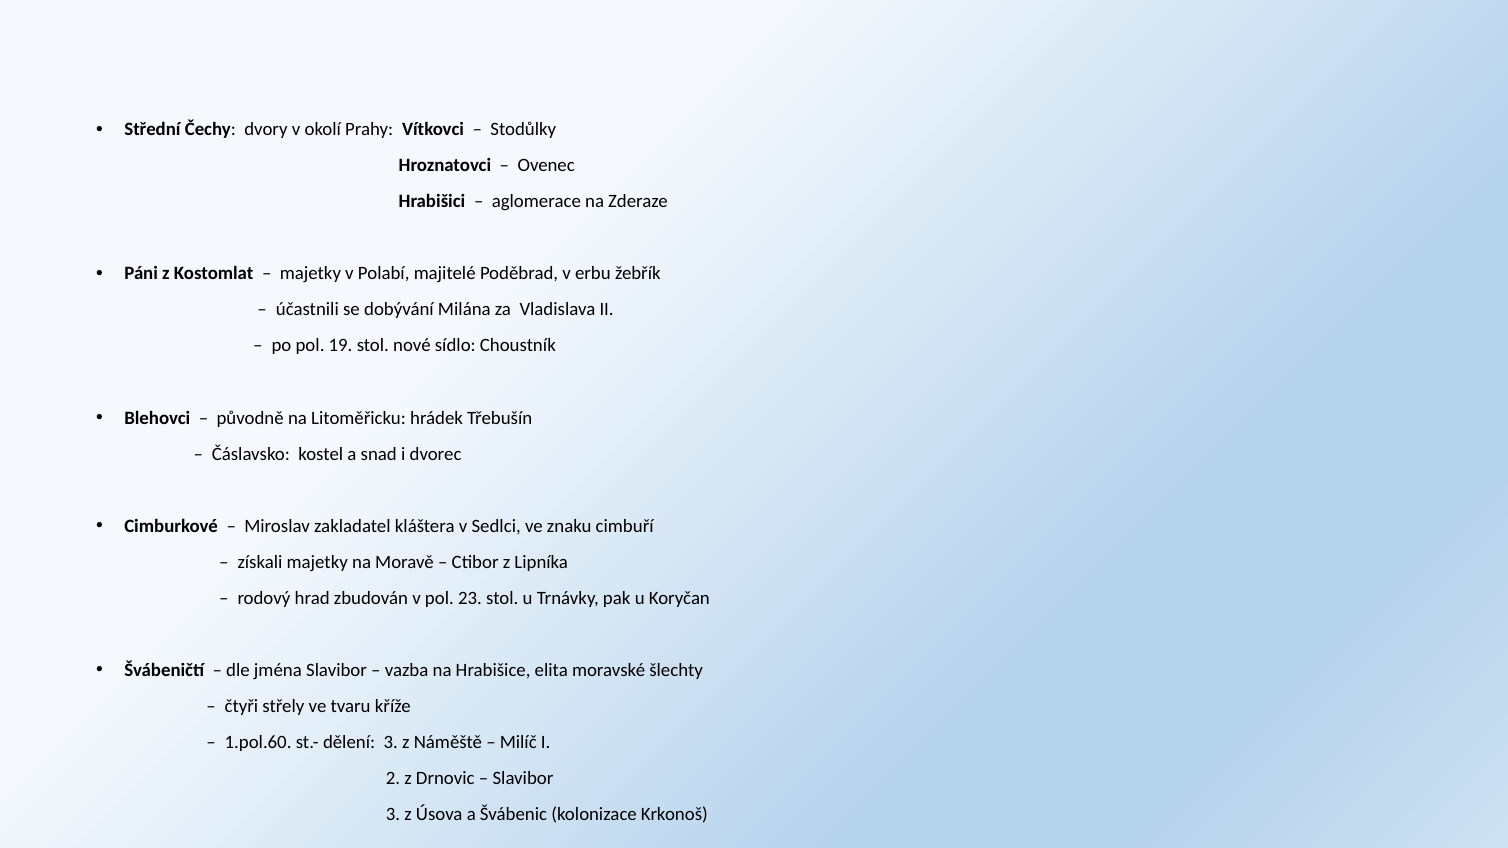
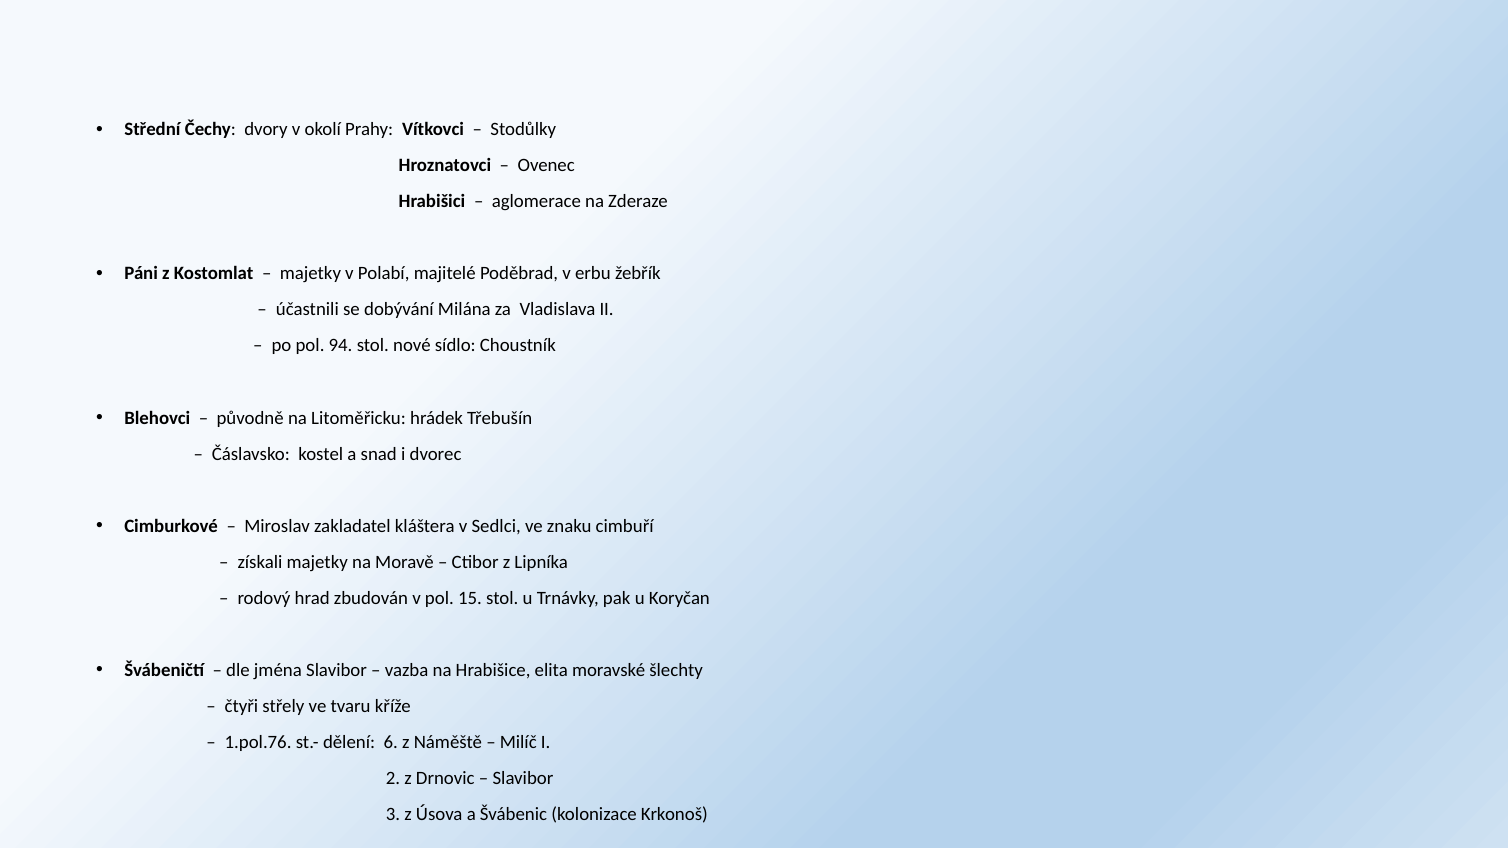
19: 19 -> 94 (341, 346)
23: 23 -> 15 (470, 598)
1.pol.60: 1.pol.60 -> 1.pol.76 (258, 743)
dělení 3: 3 -> 6 (391, 743)
